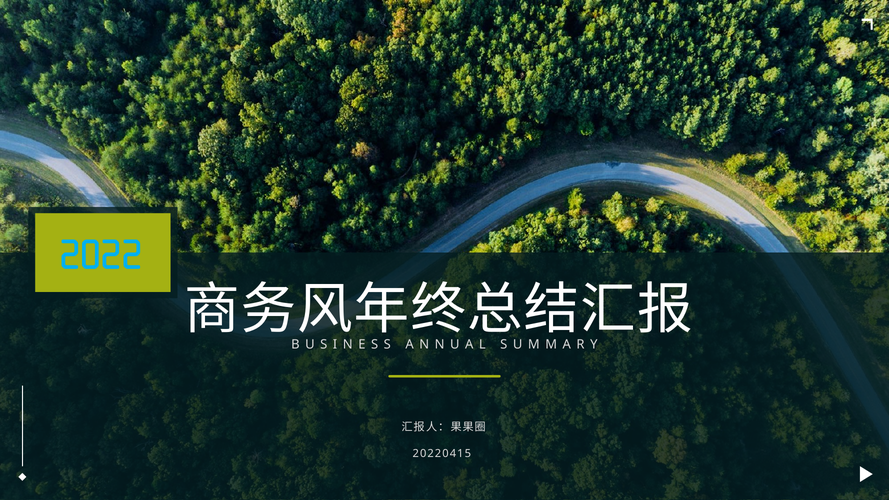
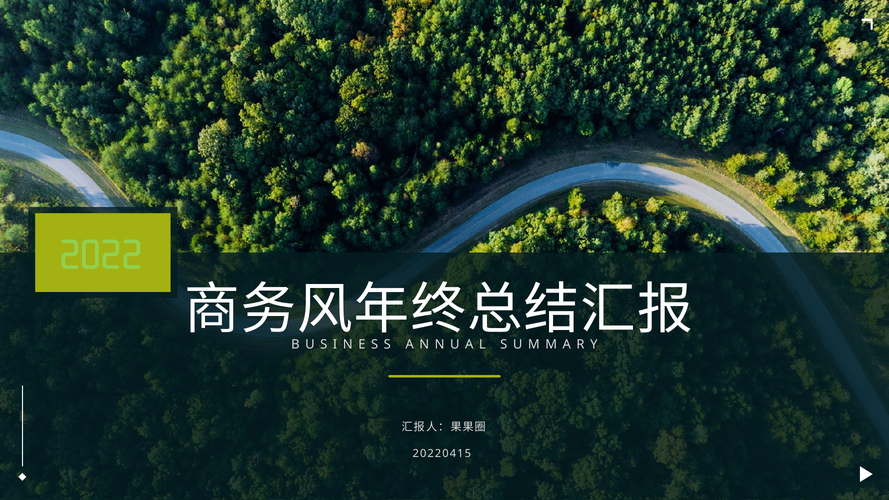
2022 colour: light blue -> light green (101, 255)
